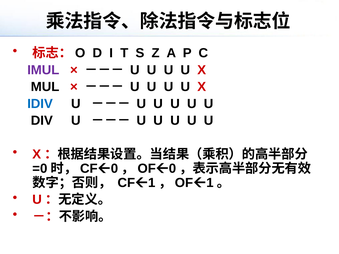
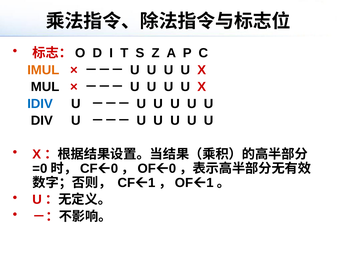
IMUL colour: purple -> orange (43, 70)
